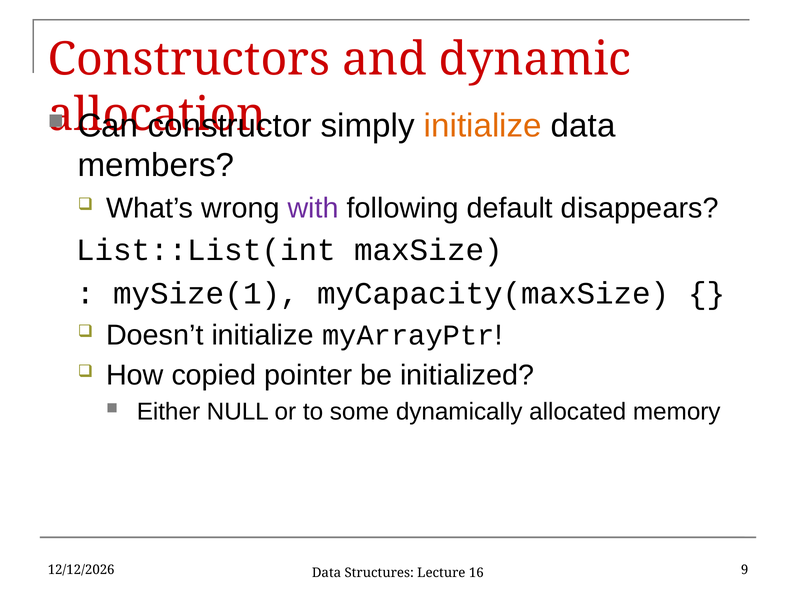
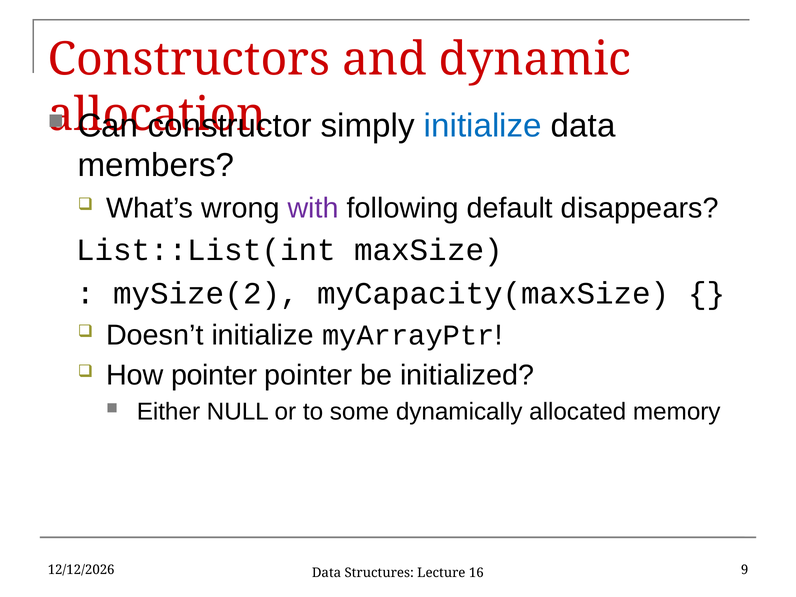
initialize colour: orange -> blue (483, 126)
mySize(1: mySize(1 -> mySize(2 (206, 294)
How copied: copied -> pointer (214, 375)
